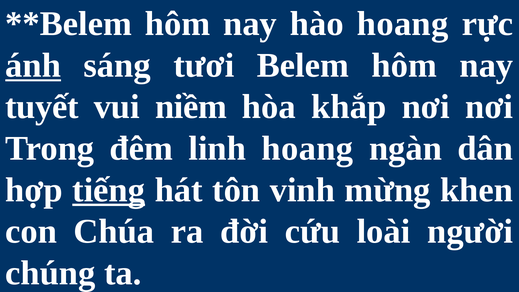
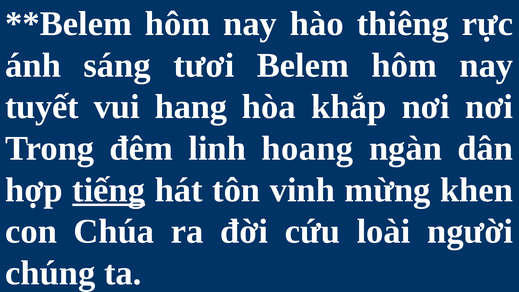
hào hoang: hoang -> thiêng (403, 24)
ánh underline: present -> none (33, 65)
niềm: niềm -> hang (191, 107)
